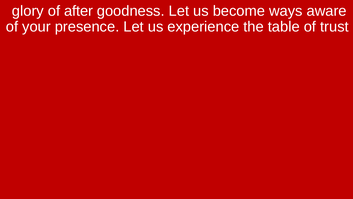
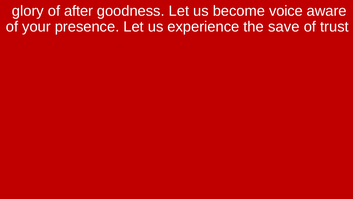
ways: ways -> voice (286, 11)
table: table -> save (284, 27)
